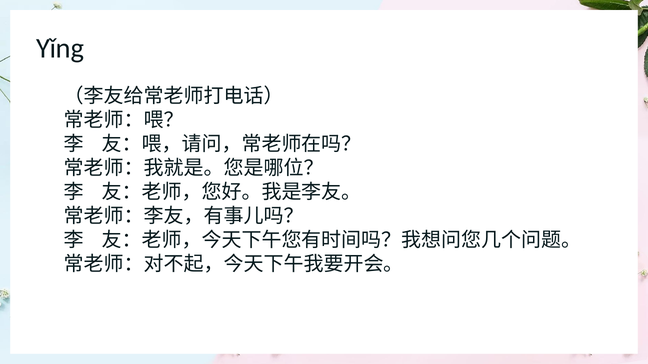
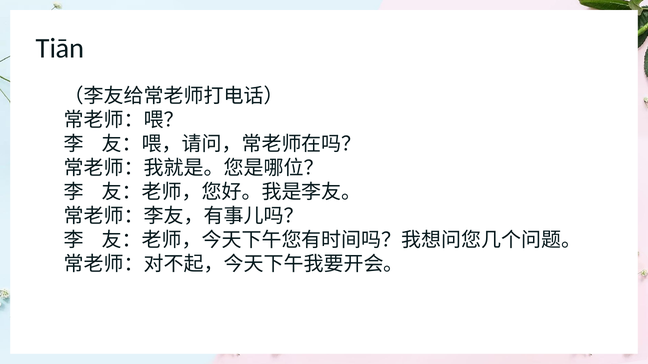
Yǐng: Yǐng -> Tiān (60, 48)
